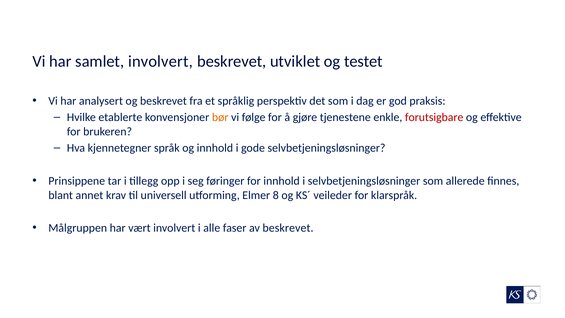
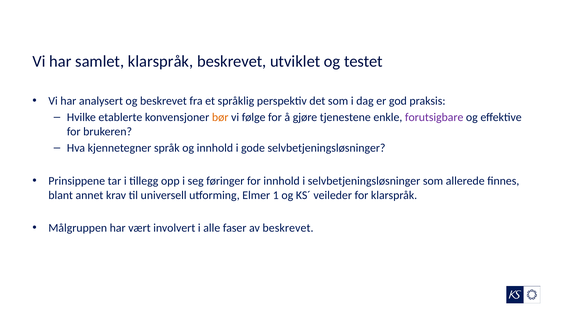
samlet involvert: involvert -> klarspråk (161, 61)
forutsigbare colour: red -> purple (434, 117)
8: 8 -> 1 (276, 195)
